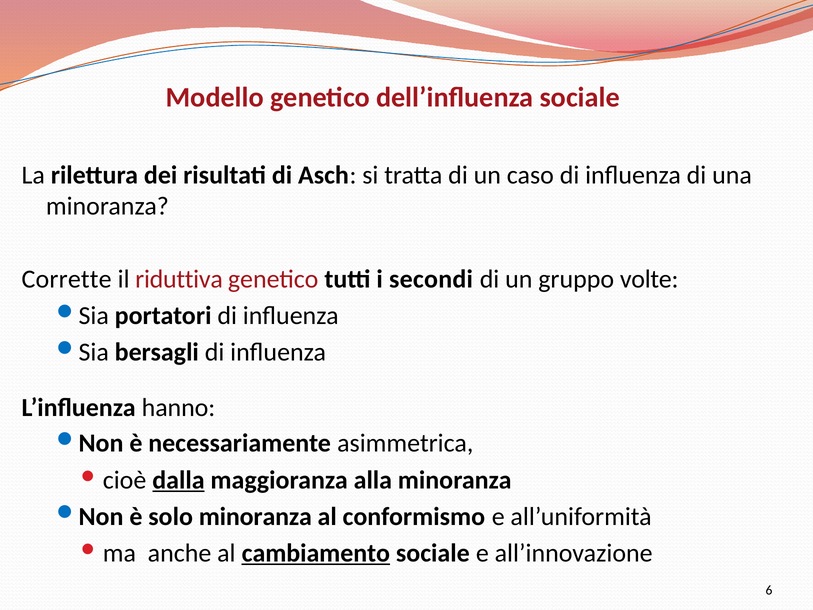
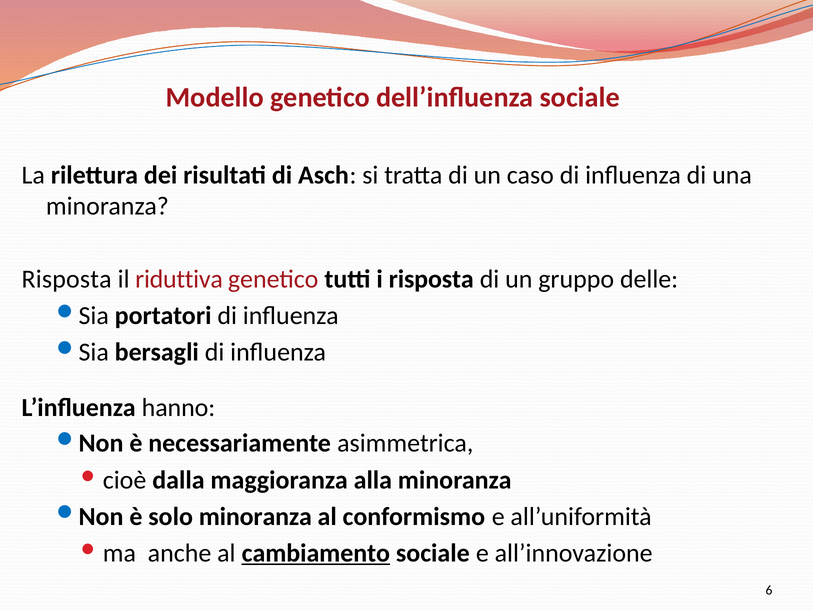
Corrette: Corrette -> Risposta (67, 279)
i secondi: secondi -> risposta (431, 279)
volte: volte -> delle (649, 279)
dalla underline: present -> none (178, 480)
